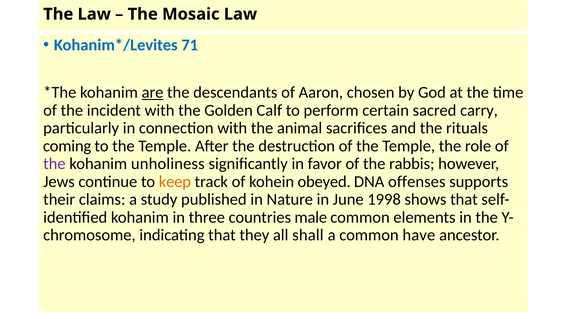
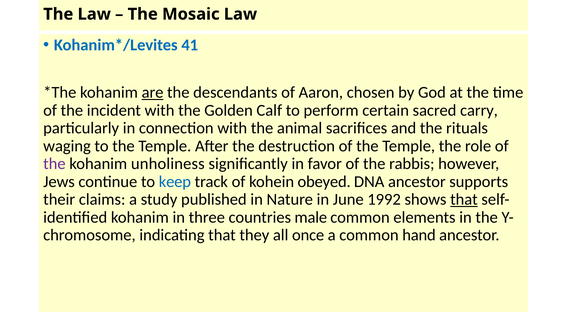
71: 71 -> 41 (190, 45)
coming: coming -> waging (67, 146)
keep colour: orange -> blue (175, 182)
DNA offenses: offenses -> ancestor (417, 182)
1998: 1998 -> 1992 (384, 199)
that underline: none -> present (464, 199)
shall: shall -> once (308, 235)
have: have -> hand (419, 235)
